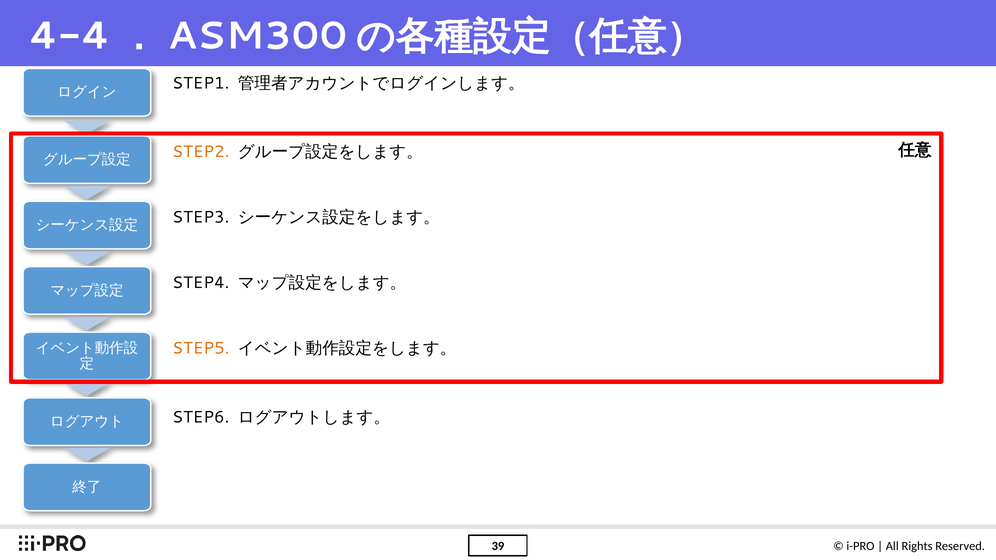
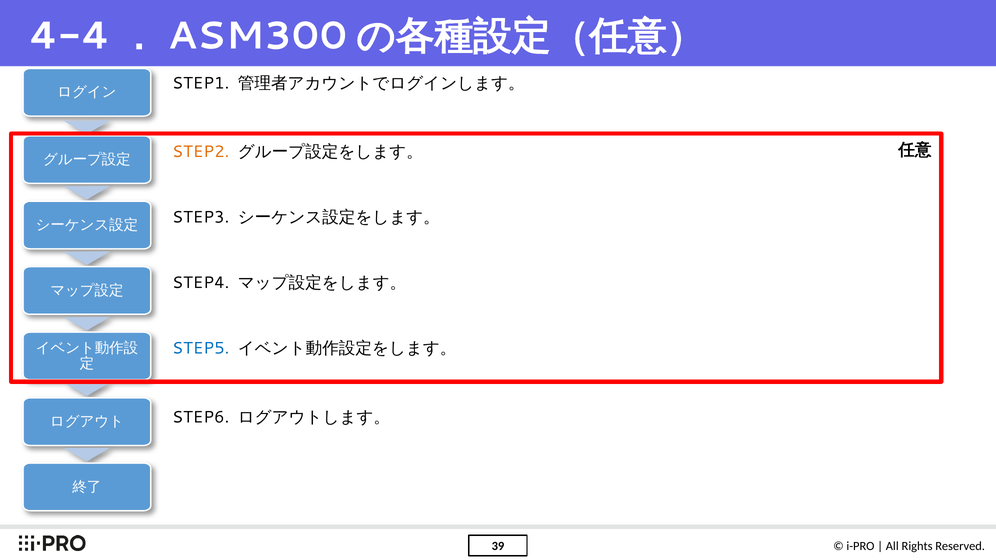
STEP5 colour: orange -> blue (201, 348)
